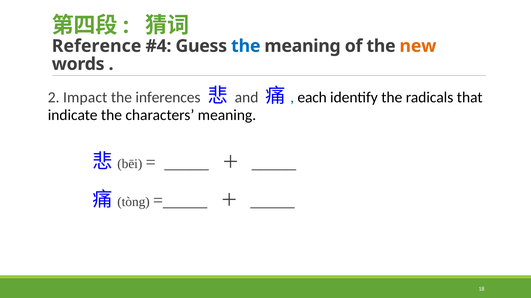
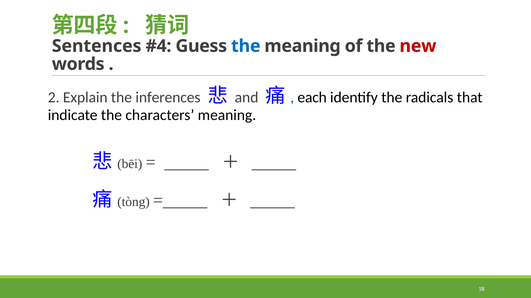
Reference: Reference -> Sentences (97, 46)
new colour: orange -> red (418, 46)
Impact: Impact -> Explain (85, 98)
